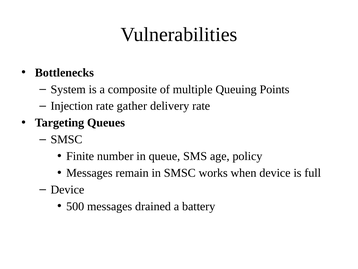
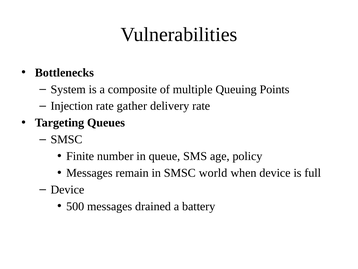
works: works -> world (213, 173)
